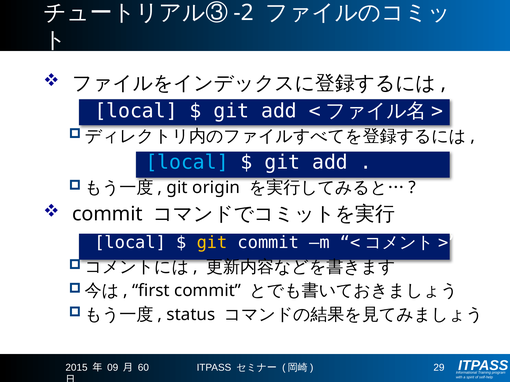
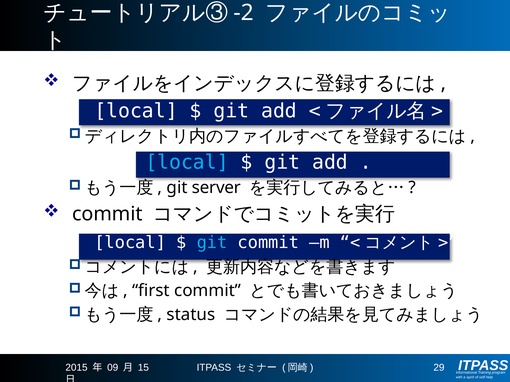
origin: origin -> server (216, 188)
git colour: yellow -> light blue (212, 243)
60: 60 -> 15 (143, 368)
